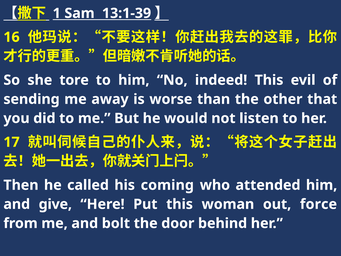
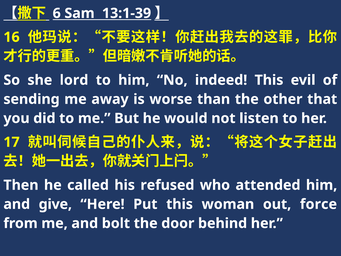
1: 1 -> 6 (57, 13)
tore: tore -> lord (74, 80)
coming: coming -> refused (167, 185)
